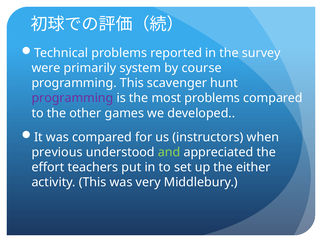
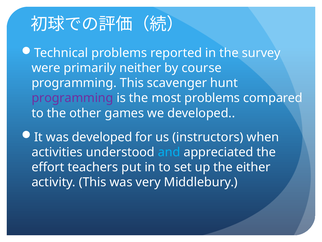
system: system -> neither (140, 68)
was compared: compared -> developed (102, 137)
previous: previous -> activities (57, 152)
and colour: light green -> light blue (169, 152)
